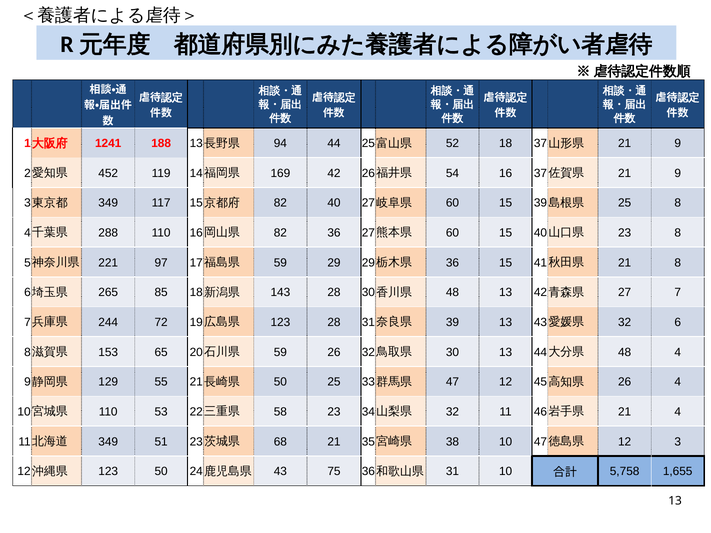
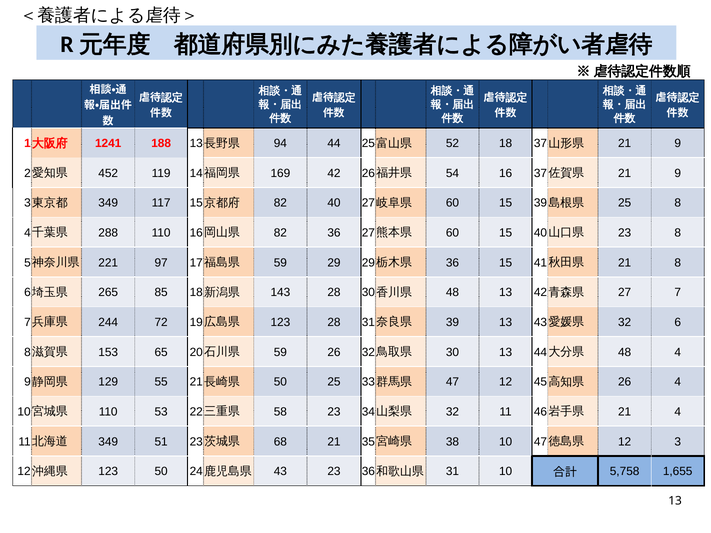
43 75: 75 -> 23 (334, 472)
